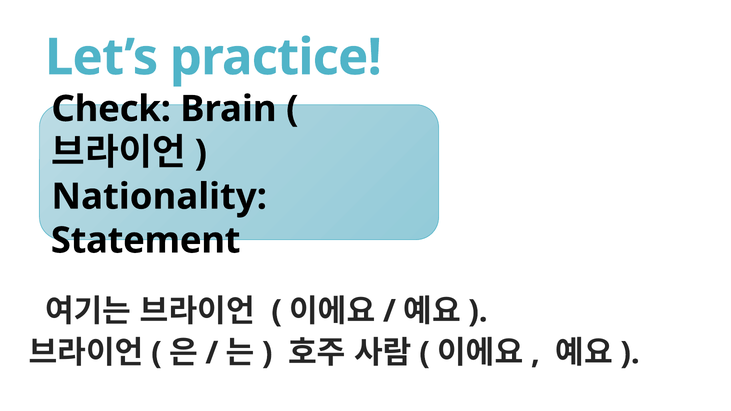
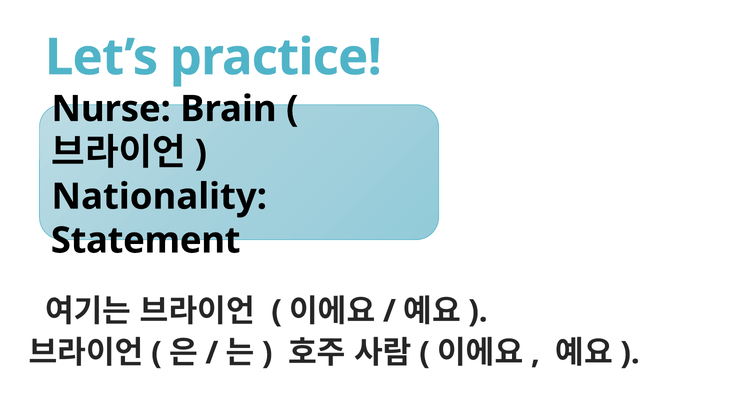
Check: Check -> Nurse (111, 109)
